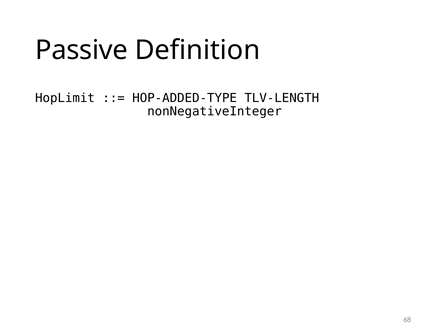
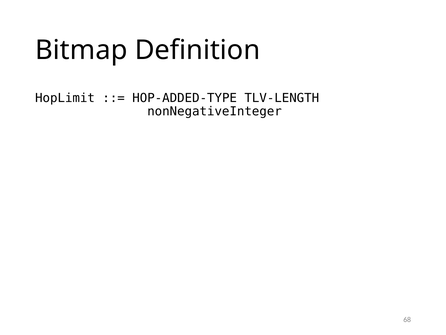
Passive: Passive -> Bitmap (81, 50)
